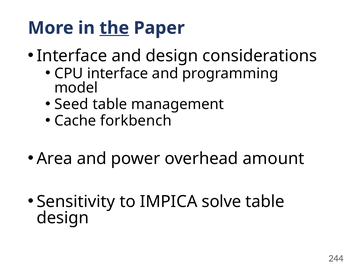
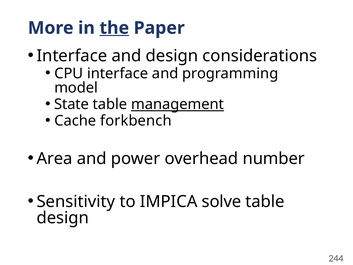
Seed: Seed -> State (72, 104)
management underline: none -> present (178, 104)
amount: amount -> number (274, 158)
